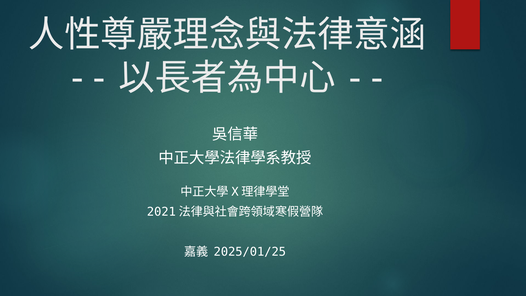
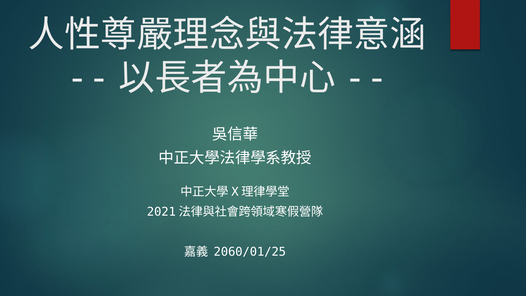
2025/01/25: 2025/01/25 -> 2060/01/25 (250, 252)
